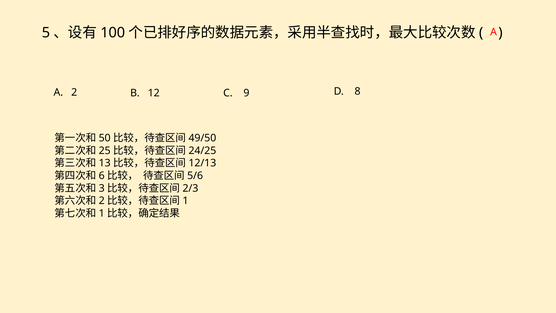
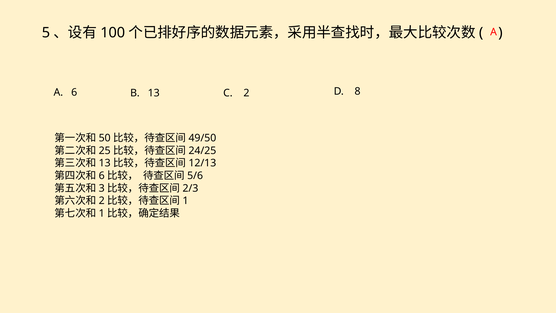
2: 2 -> 6 (74, 92)
12: 12 -> 13 (154, 93)
9: 9 -> 2 (246, 93)
